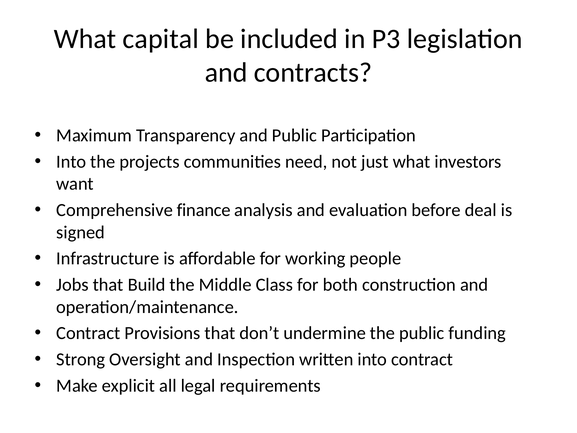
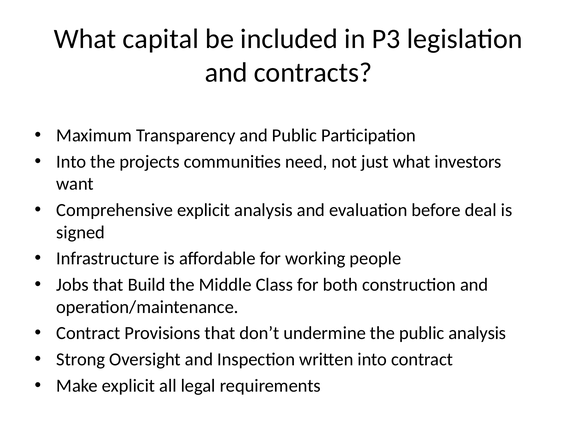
Comprehensive finance: finance -> explicit (204, 210)
public funding: funding -> analysis (477, 333)
